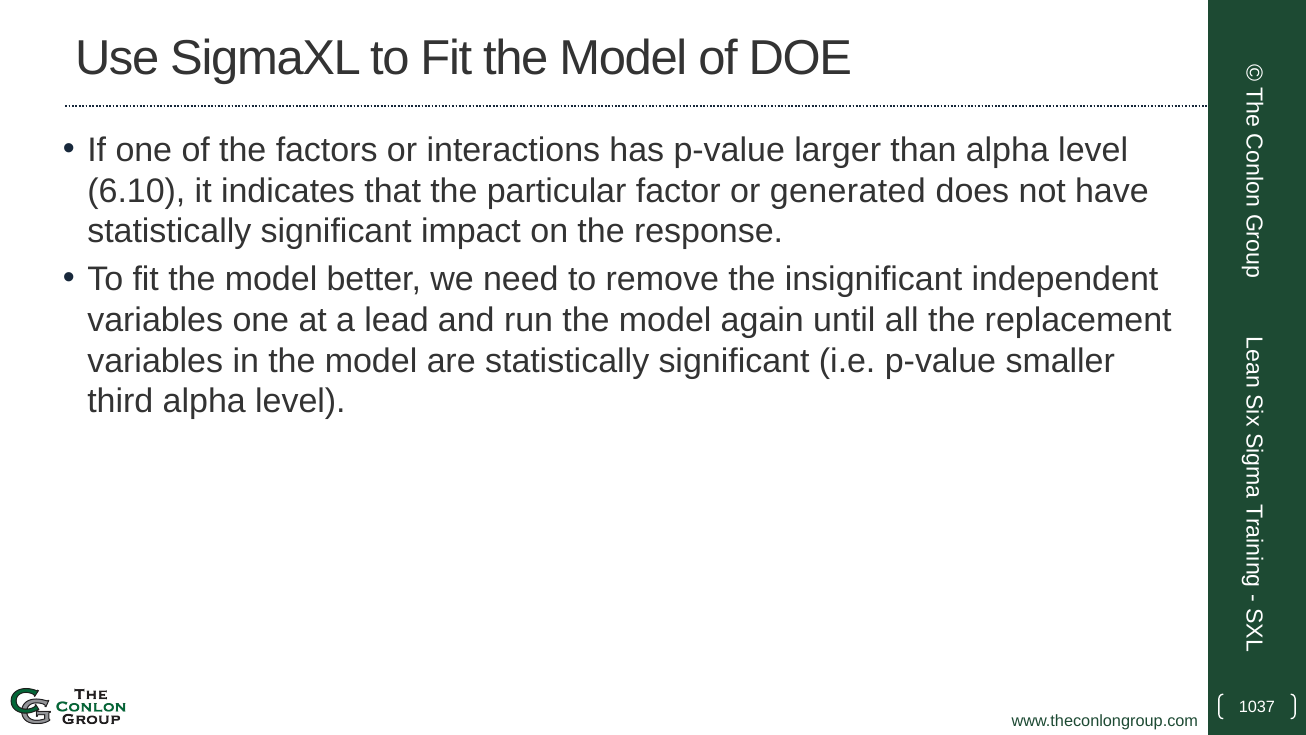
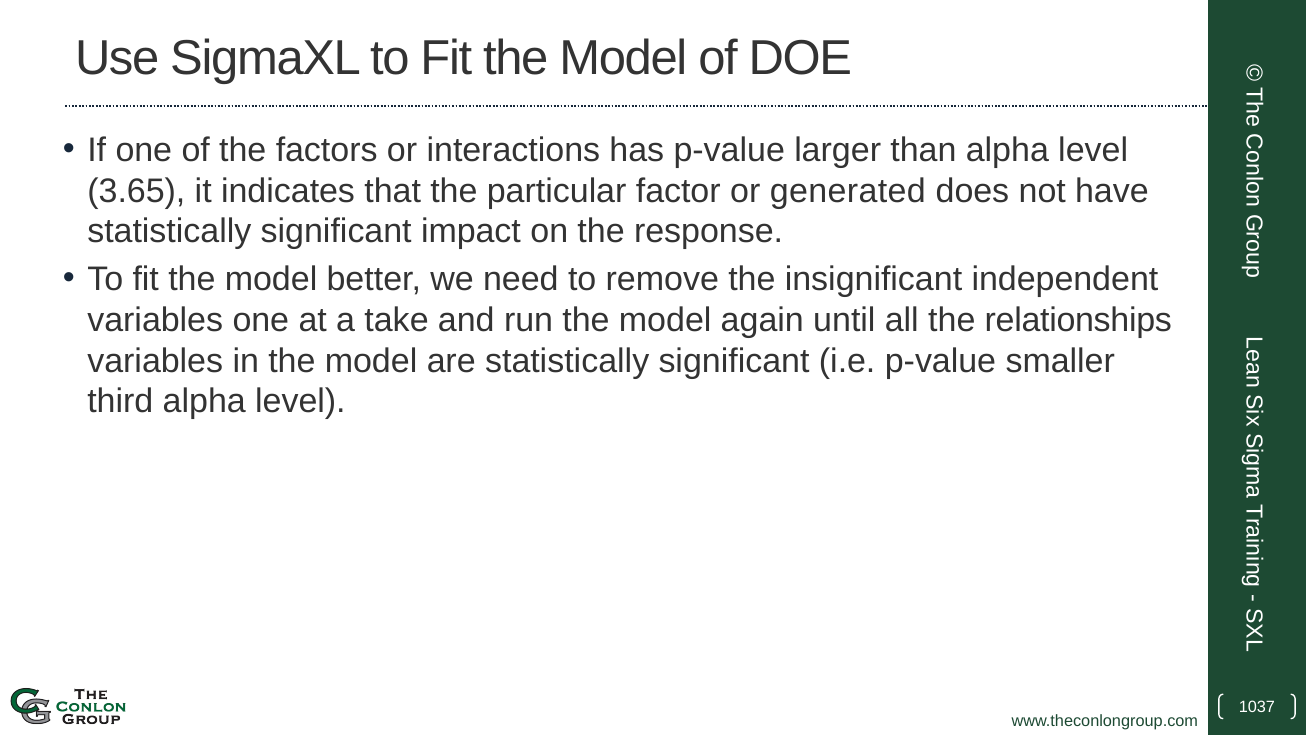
6.10: 6.10 -> 3.65 (136, 191)
lead: lead -> take (397, 320)
replacement: replacement -> relationships (1078, 320)
